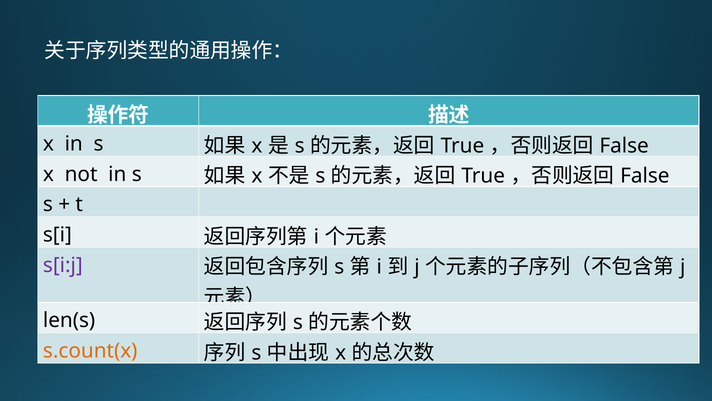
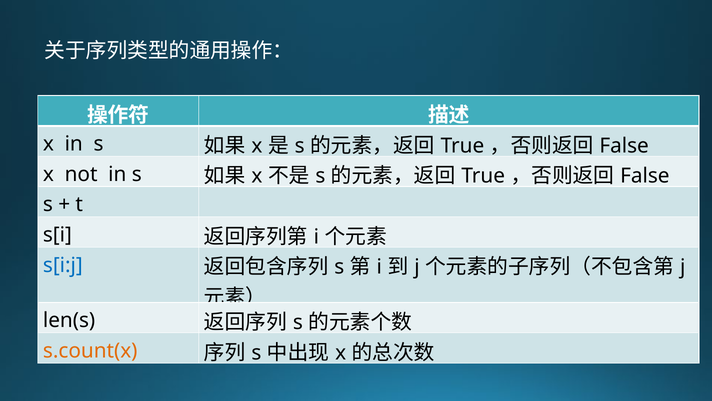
s[i:j colour: purple -> blue (63, 265)
